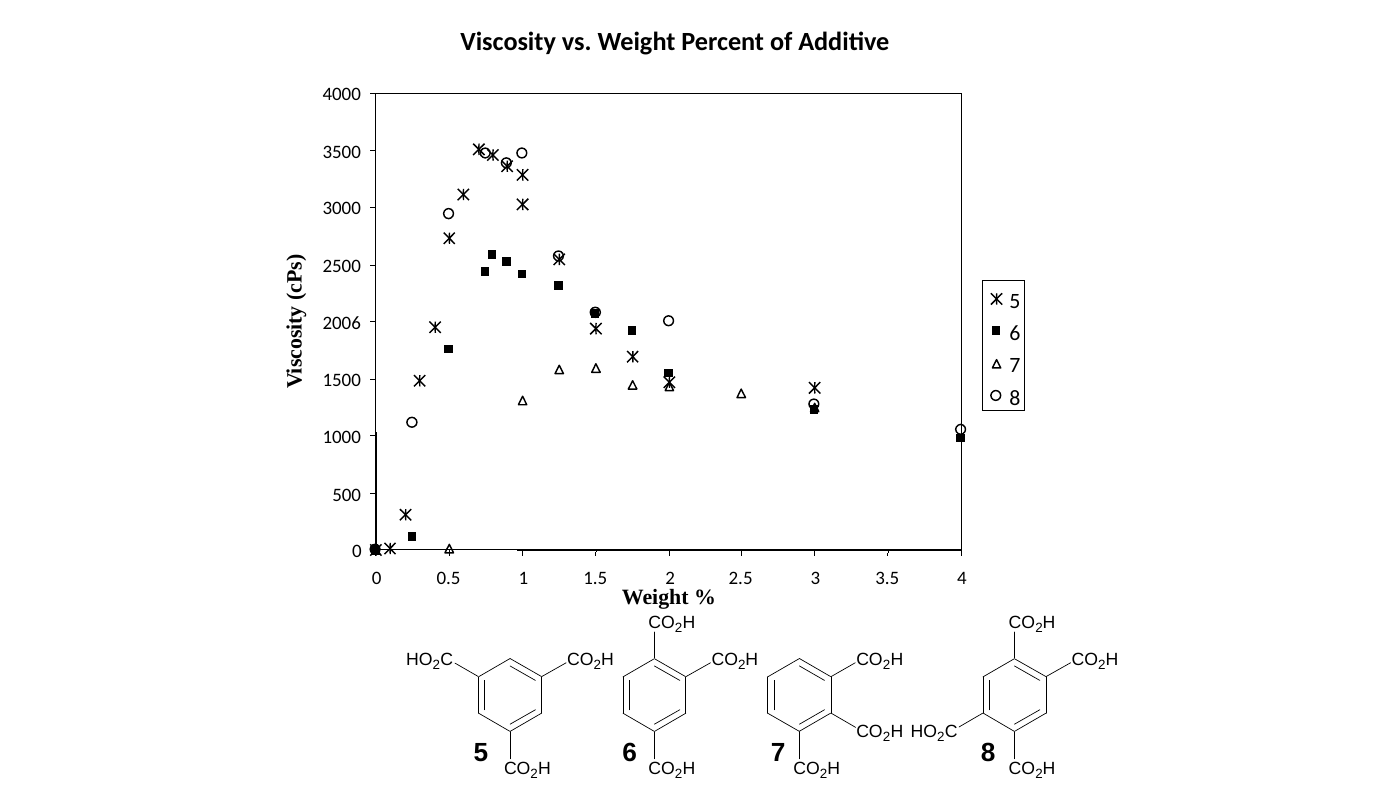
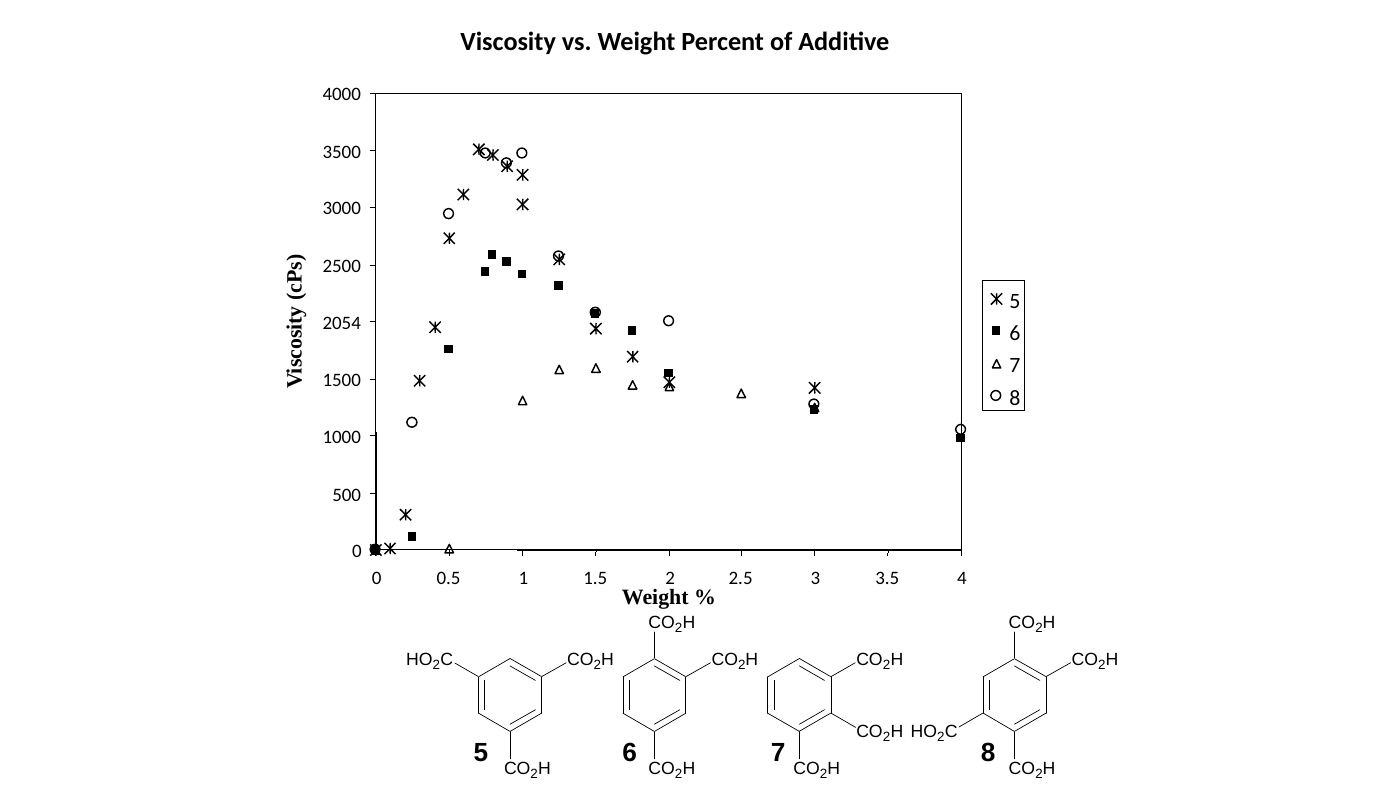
2006: 2006 -> 2054 (342, 323)
